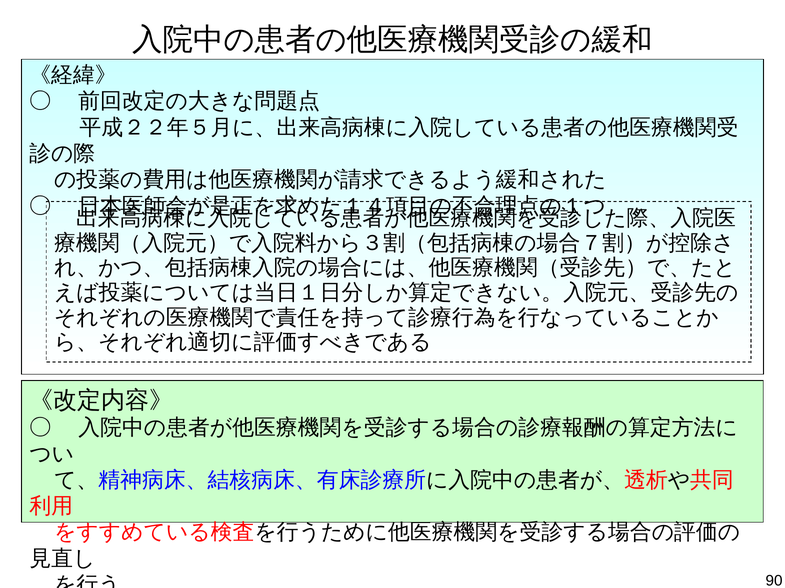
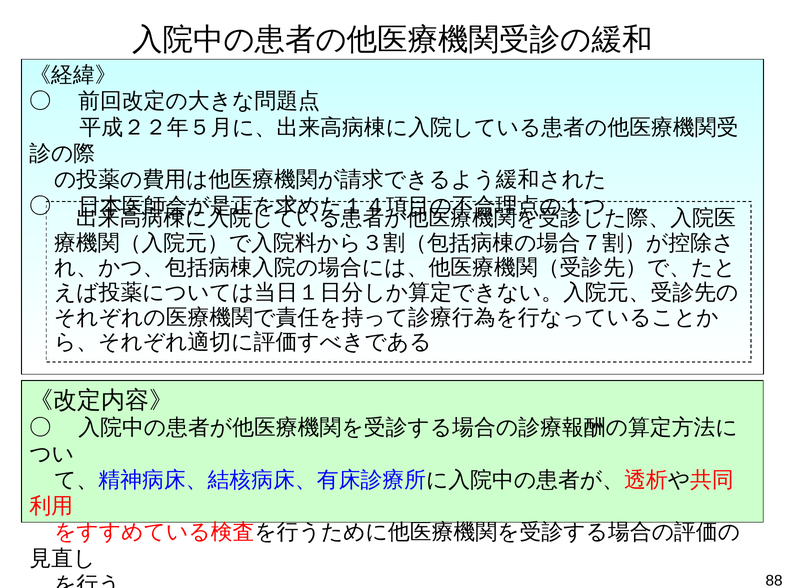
90: 90 -> 88 (774, 582)
